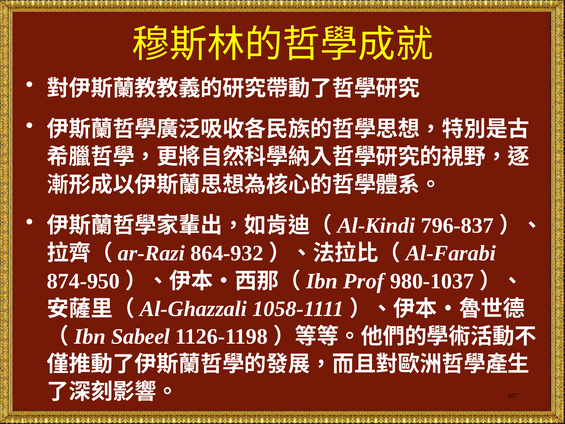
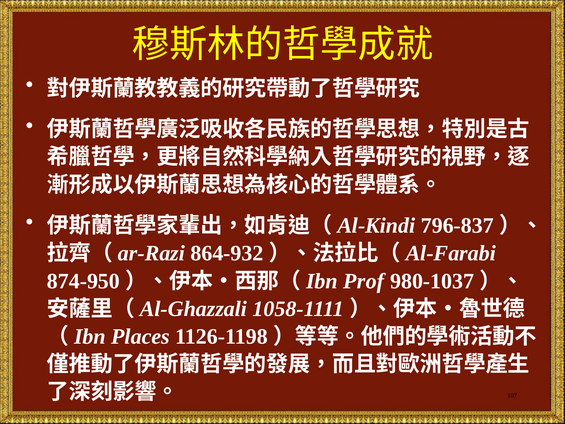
Sabeel: Sabeel -> Places (140, 336)
